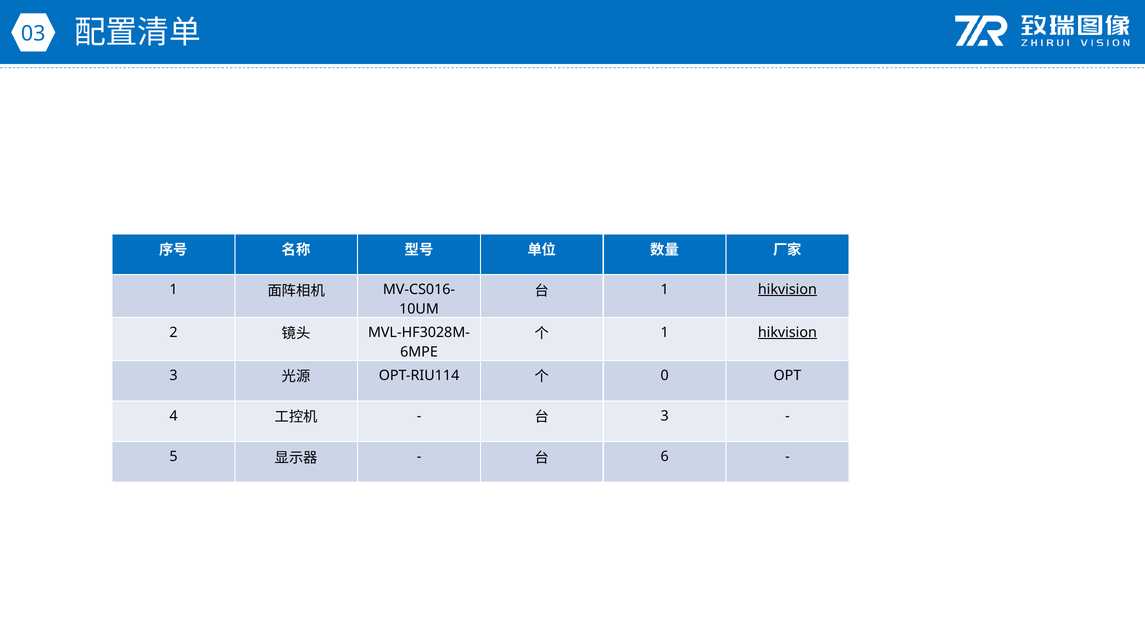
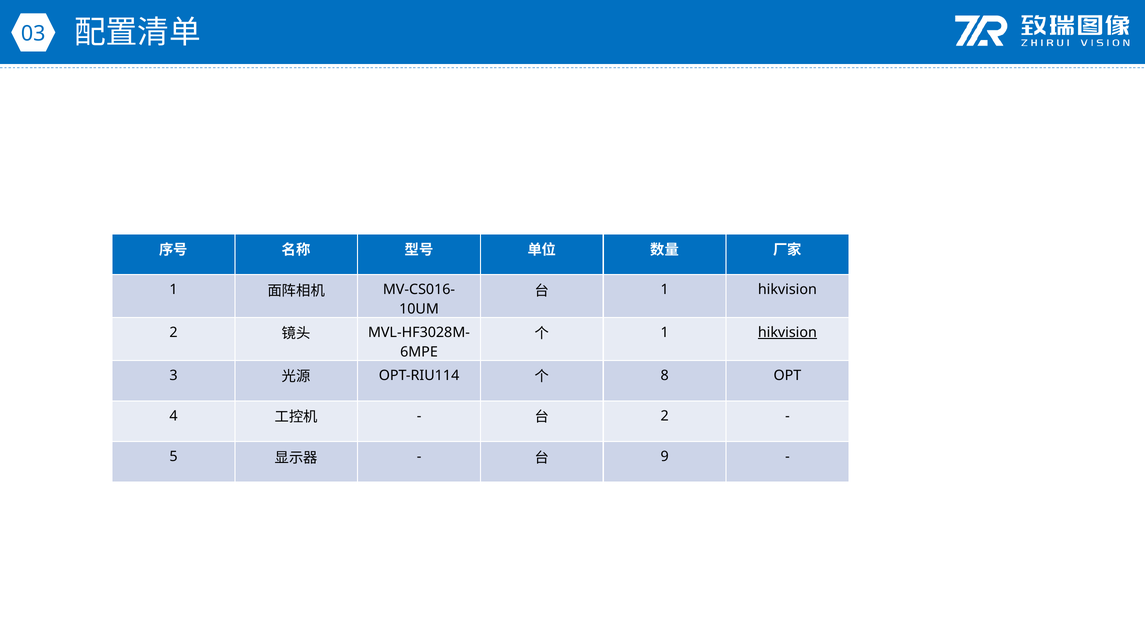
hikvision underline: present -> none (787, 290)
0: 0 -> 8 (665, 375)
3: 3 -> 2 (665, 416)
6: 6 -> 9 (665, 457)
